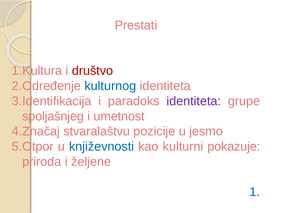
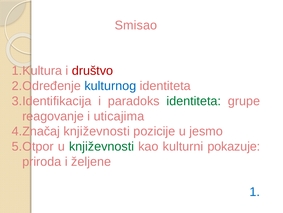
Prestati: Prestati -> Smisao (136, 25)
identiteta colour: purple -> green (194, 101)
spoljašnjeg: spoljašnjeg -> reagovanje (53, 116)
umetnost: umetnost -> uticajima (119, 116)
stvaralaštvu: stvaralaštvu -> književnosti (97, 131)
književnosti colour: blue -> green (102, 146)
